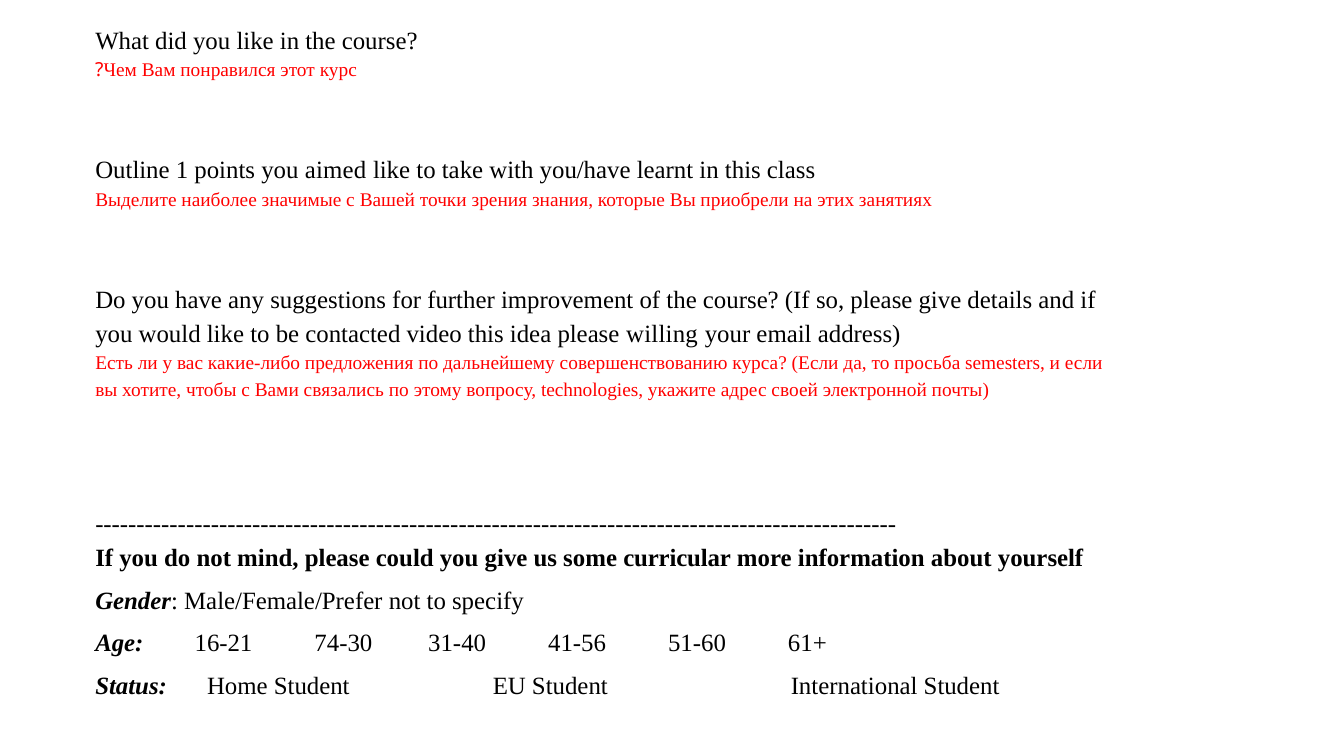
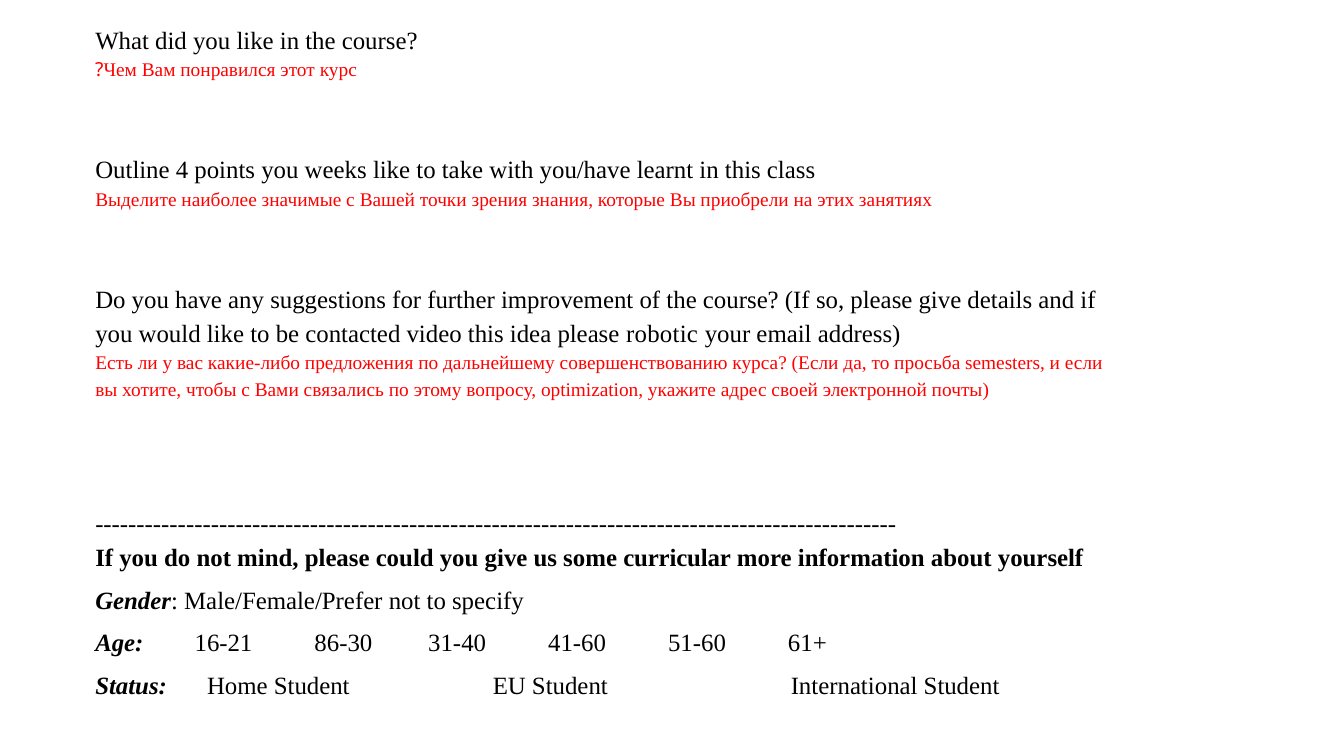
1: 1 -> 4 (182, 170)
aimed: aimed -> weeks (336, 170)
willing: willing -> robotic (662, 334)
technologies: technologies -> optimization (592, 390)
74-30: 74-30 -> 86-30 (343, 644)
41-56: 41-56 -> 41-60 (577, 644)
